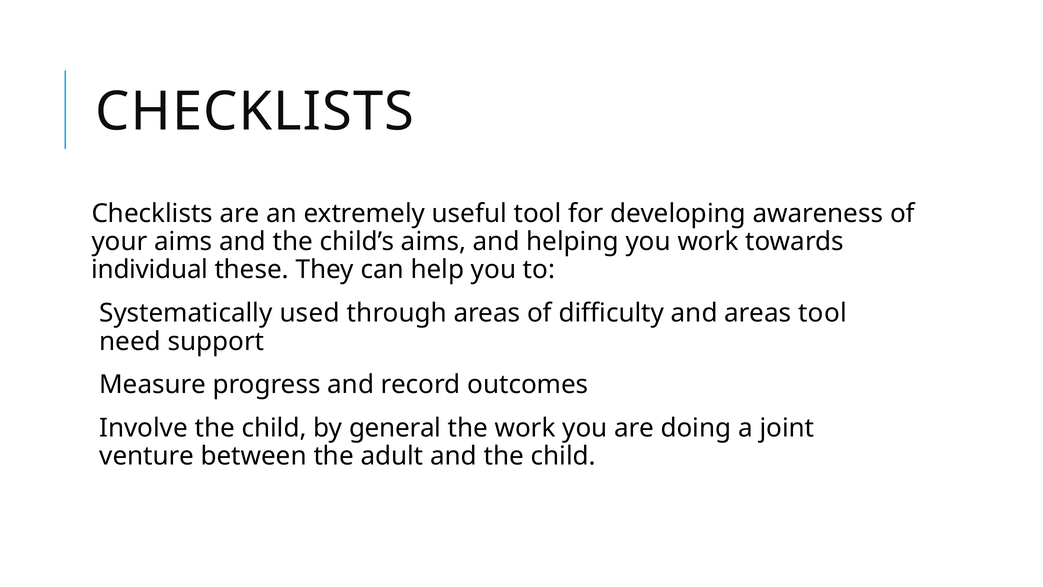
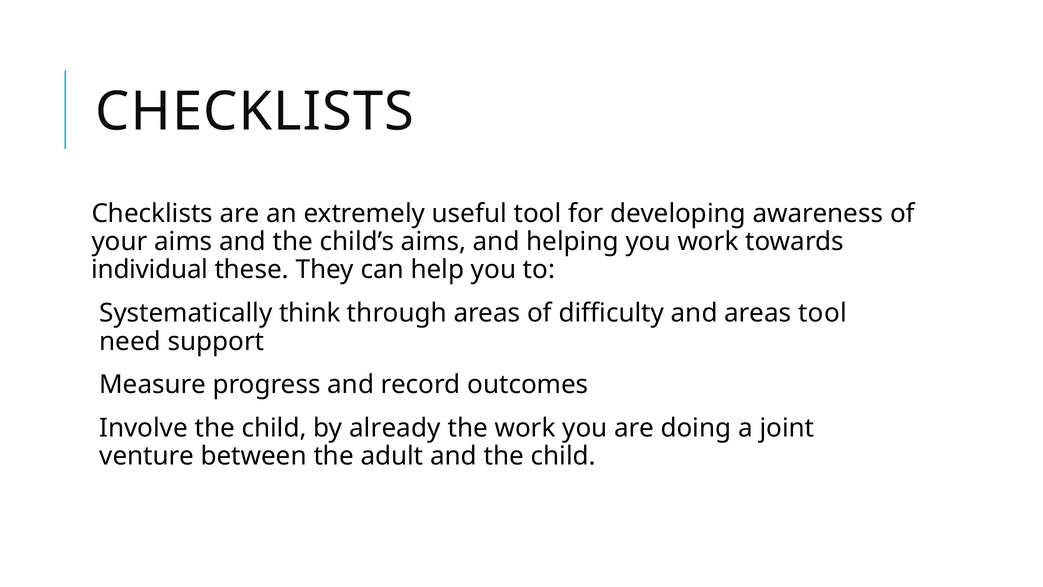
used: used -> think (310, 313)
general: general -> already (395, 428)
